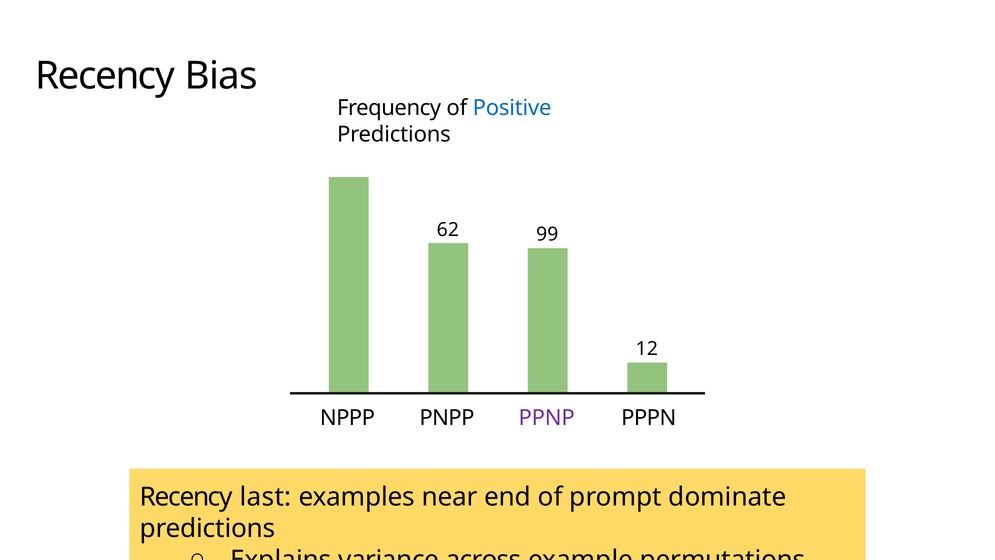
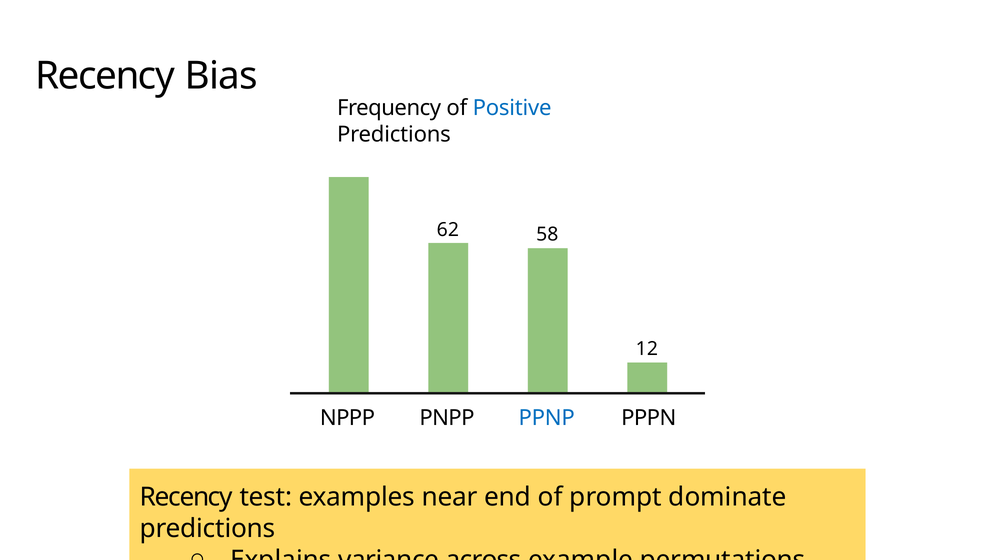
99: 99 -> 58 (547, 234)
PPNP colour: purple -> blue (547, 418)
last: last -> test (266, 497)
